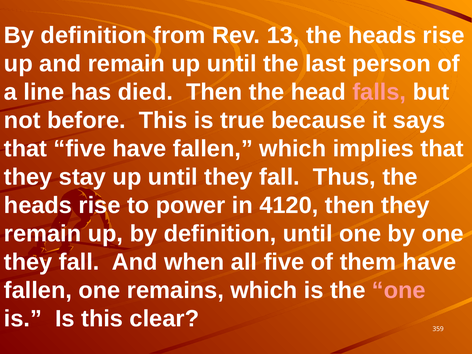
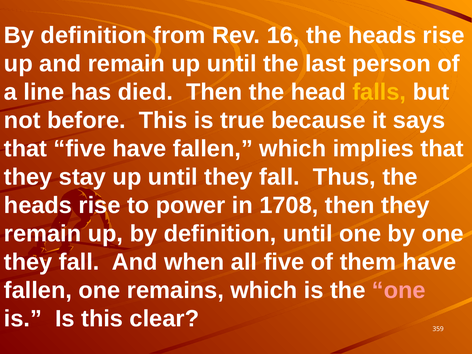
13: 13 -> 16 (283, 35)
falls colour: pink -> yellow (379, 92)
4120: 4120 -> 1708 (289, 205)
